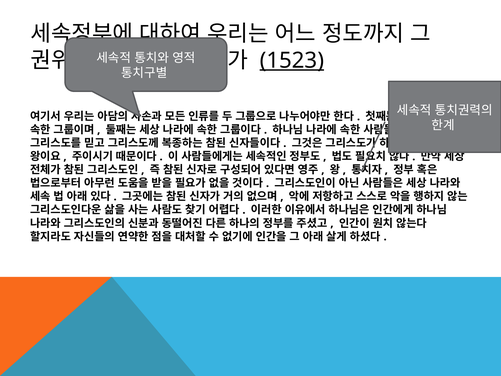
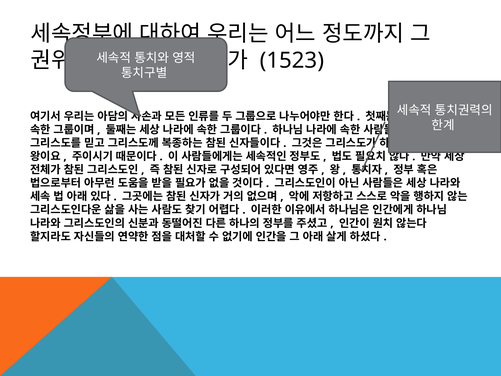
1523 underline: present -> none (292, 61)
